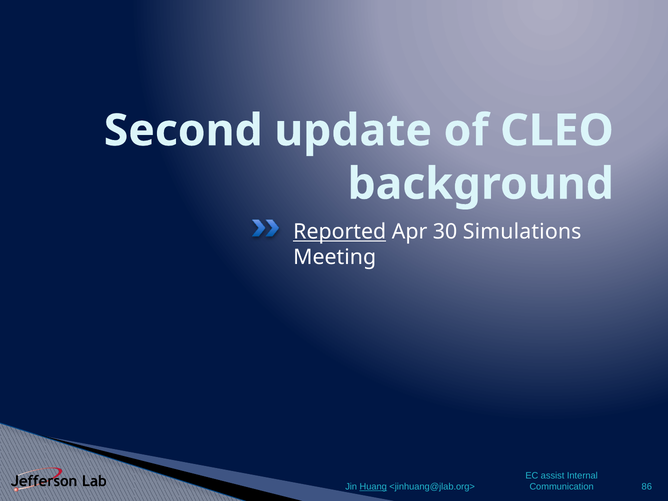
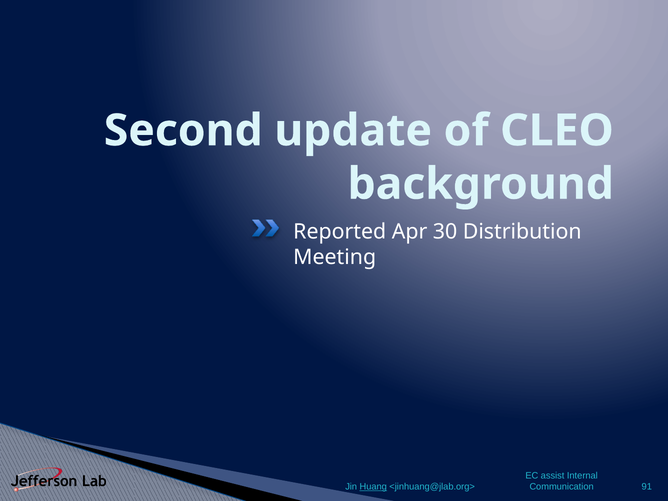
Reported underline: present -> none (340, 232)
Simulations: Simulations -> Distribution (522, 232)
86: 86 -> 91 (647, 487)
